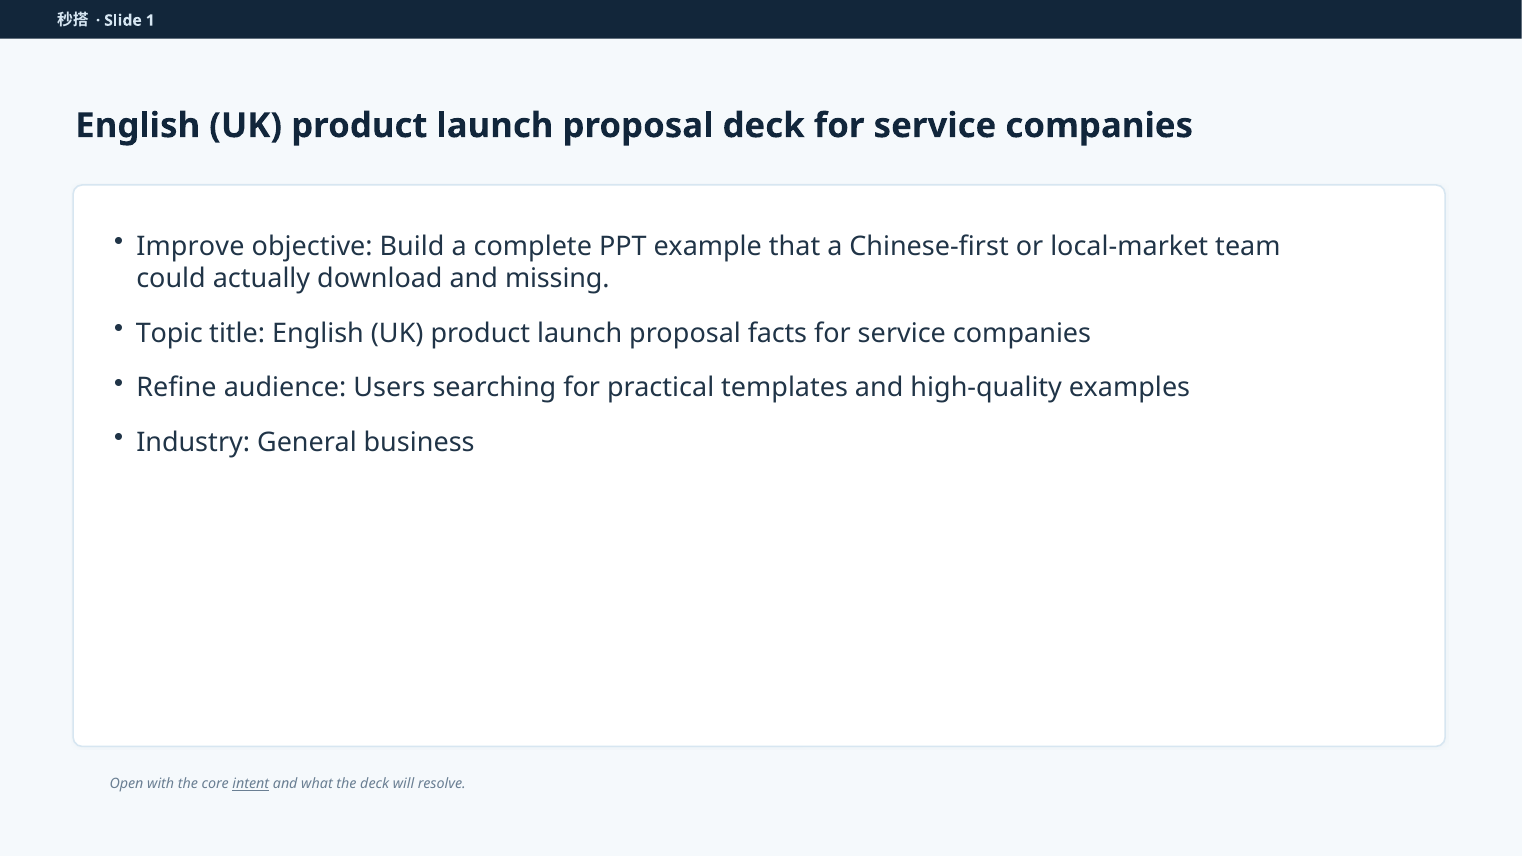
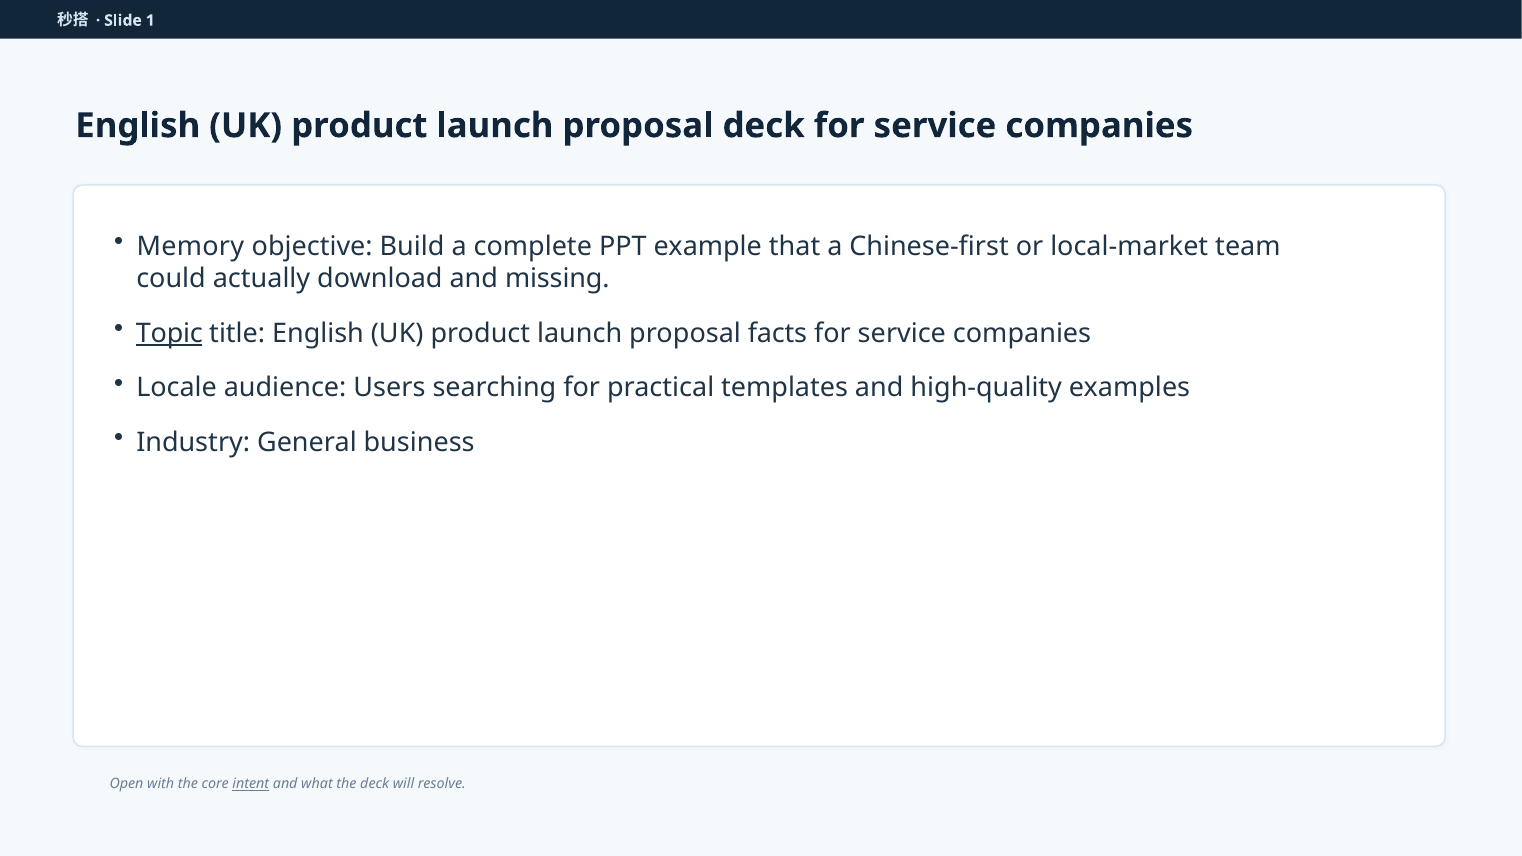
Improve: Improve -> Memory (190, 246)
Topic underline: none -> present (169, 333)
Refine: Refine -> Locale (177, 388)
